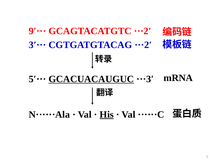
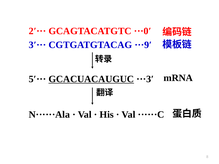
9′···: 9′··· -> 2′··· (37, 31)
GCAGTACATGTC ···2′: ···2′ -> ···0′ (143, 31)
CGTGATGTACAG ···2′: ···2′ -> ···9′ (143, 45)
His underline: present -> none (107, 115)
